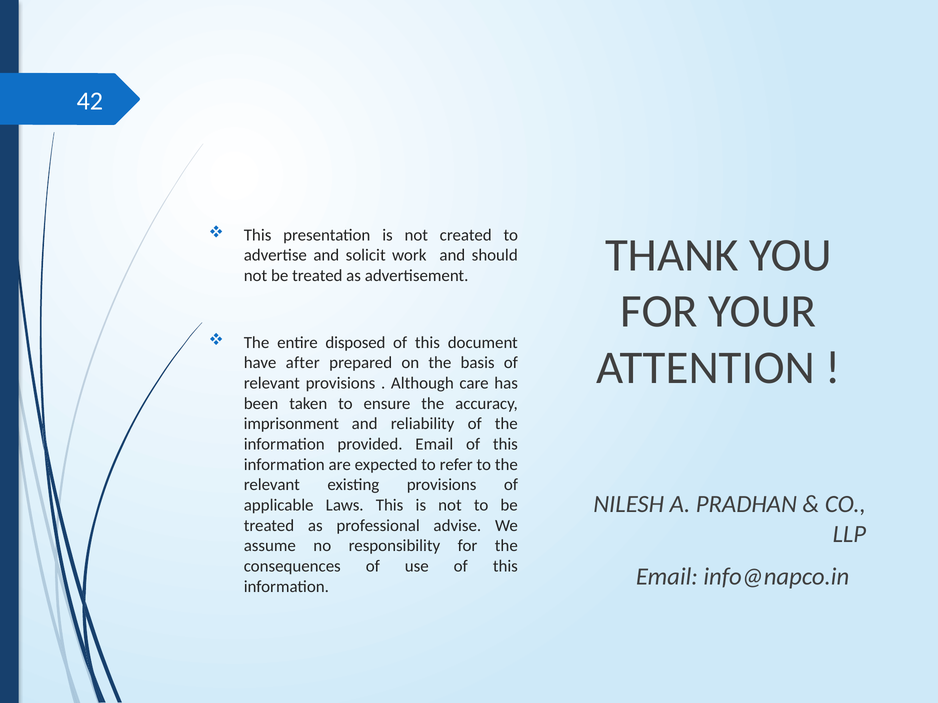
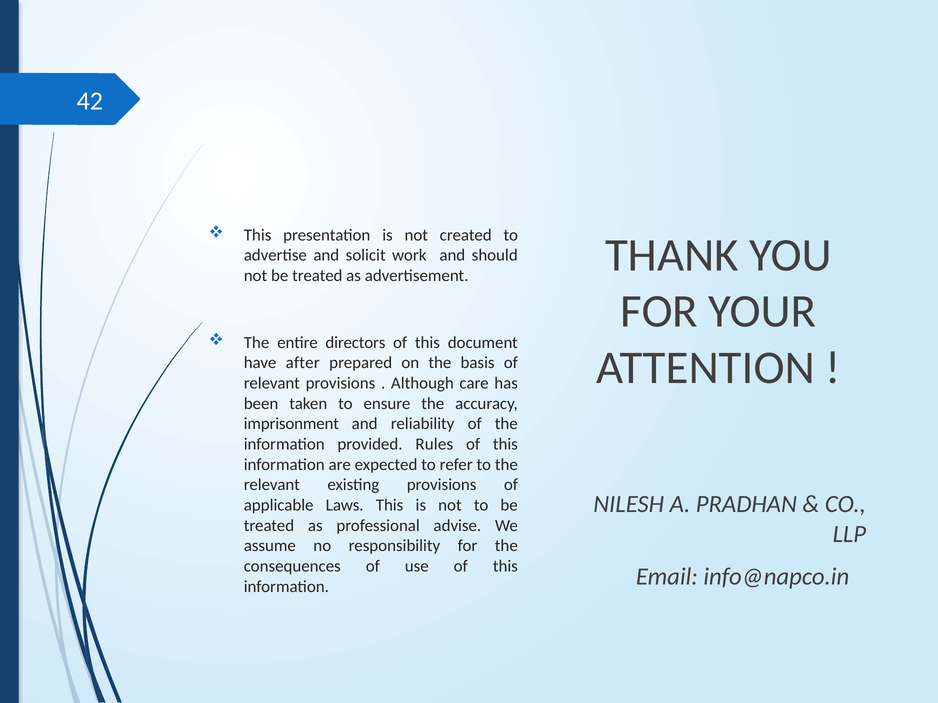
disposed: disposed -> directors (355, 343)
provided Email: Email -> Rules (434, 444)
